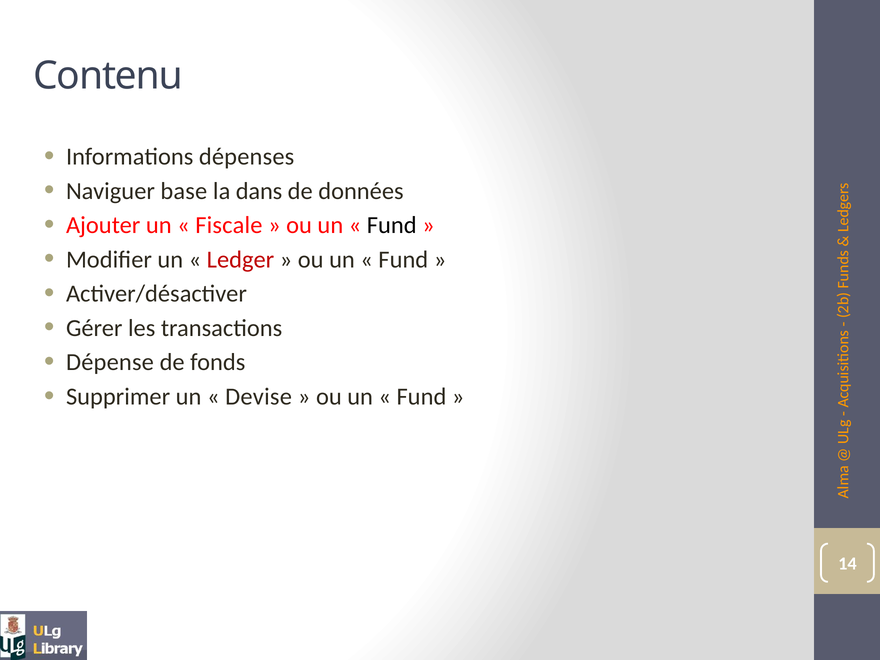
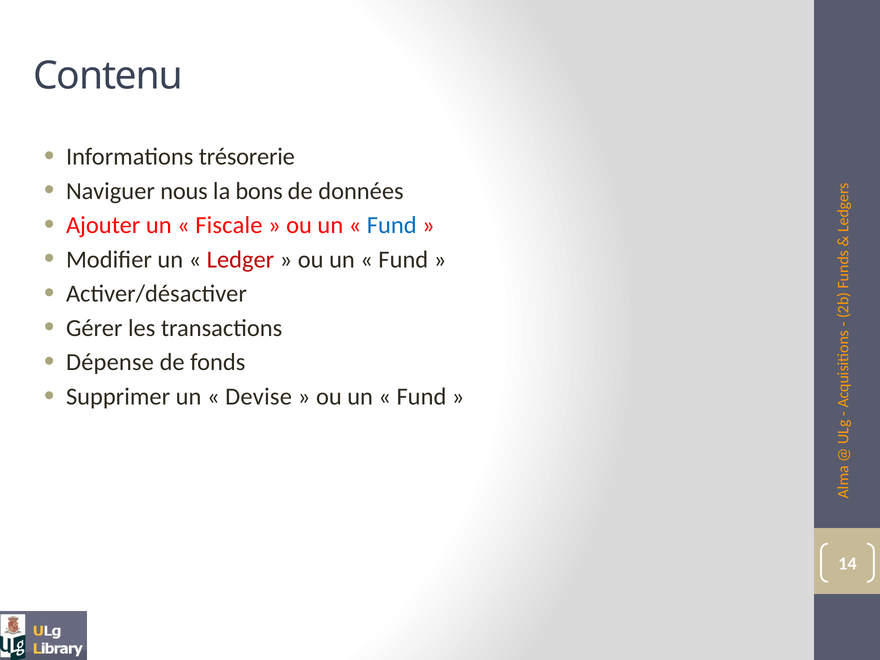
dépenses: dépenses -> trésorerie (247, 157)
base: base -> nous (184, 191)
dans: dans -> bons (259, 191)
Fund colour: black -> blue (392, 225)
